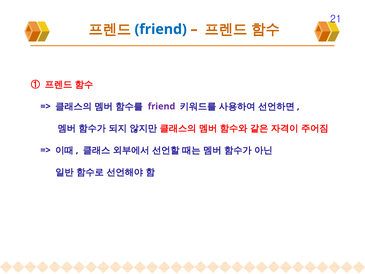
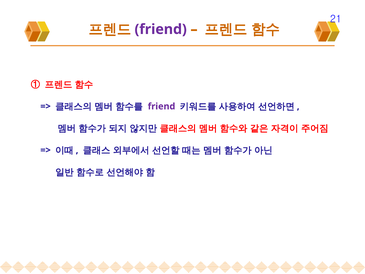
friend colour: blue -> purple (161, 29)
